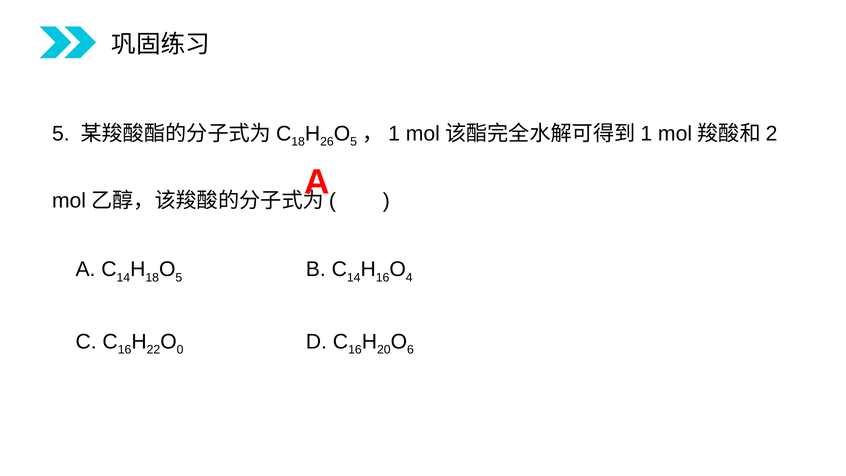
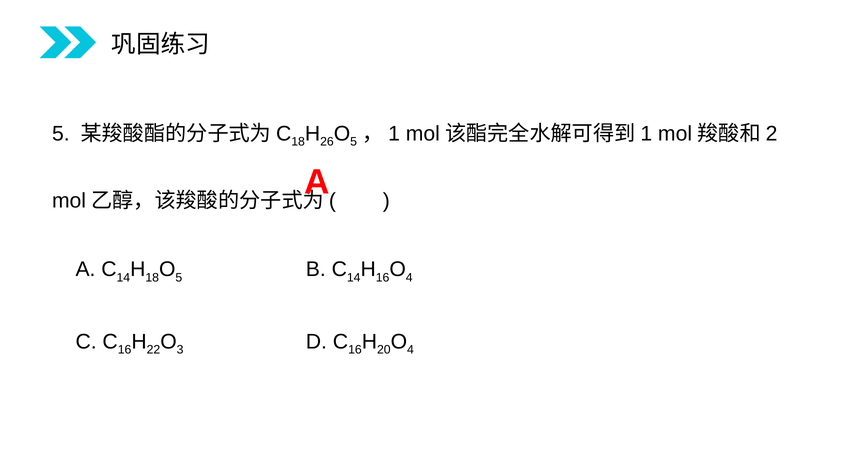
0: 0 -> 3 (180, 350)
6: 6 -> 4 (410, 350)
